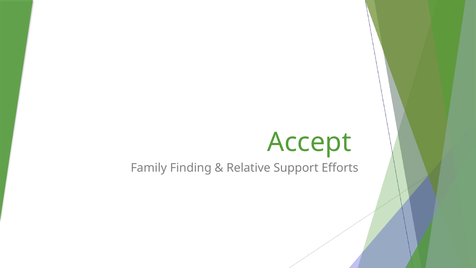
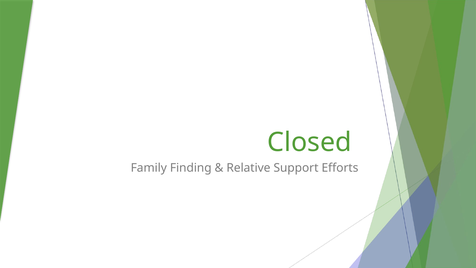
Accept: Accept -> Closed (309, 142)
